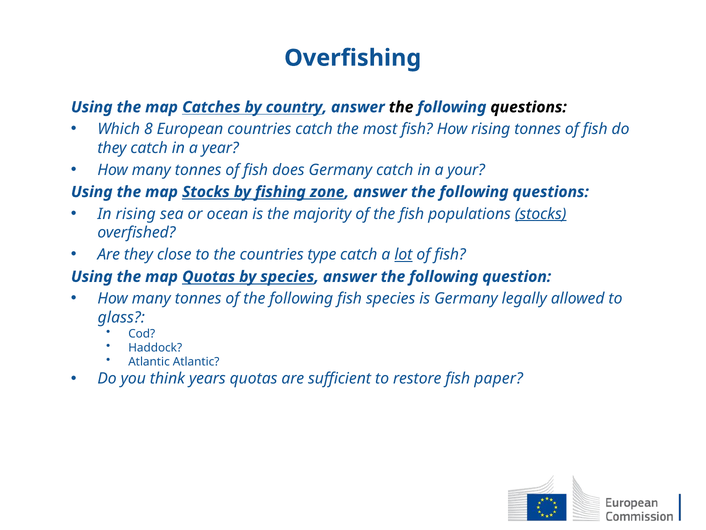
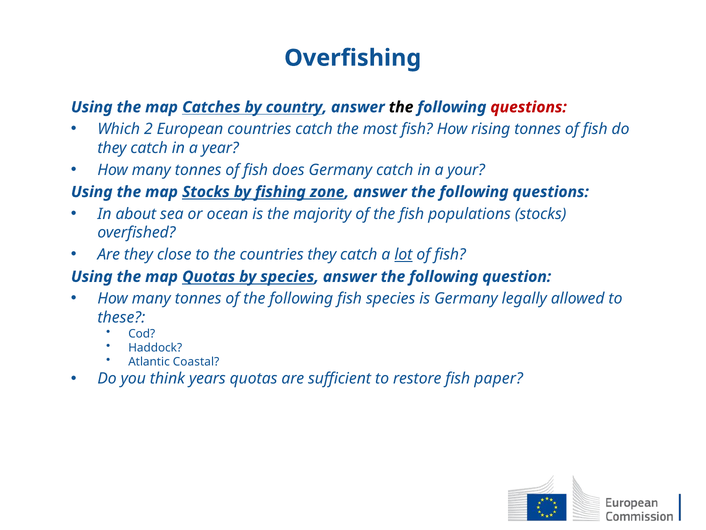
questions colour: black -> red (529, 107)
8: 8 -> 2 (148, 129)
In rising: rising -> about (136, 214)
stocks underline: present -> none (541, 214)
countries type: type -> they (322, 254)
glass: glass -> these (121, 317)
Atlantic Atlantic: Atlantic -> Coastal (196, 362)
